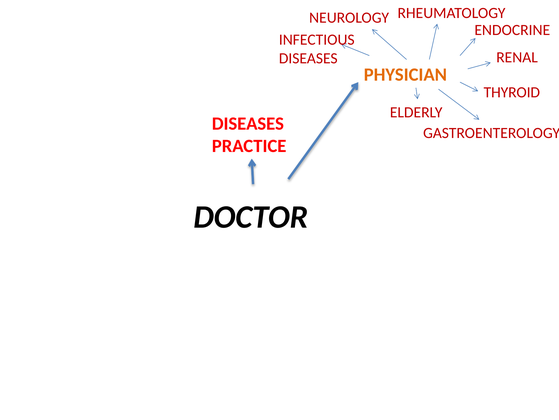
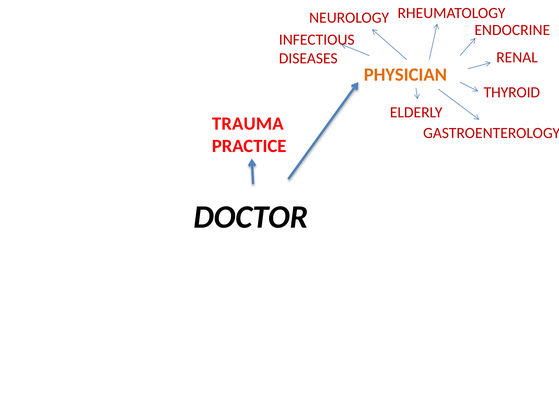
DISEASES: DISEASES -> TRAUMA (248, 123)
